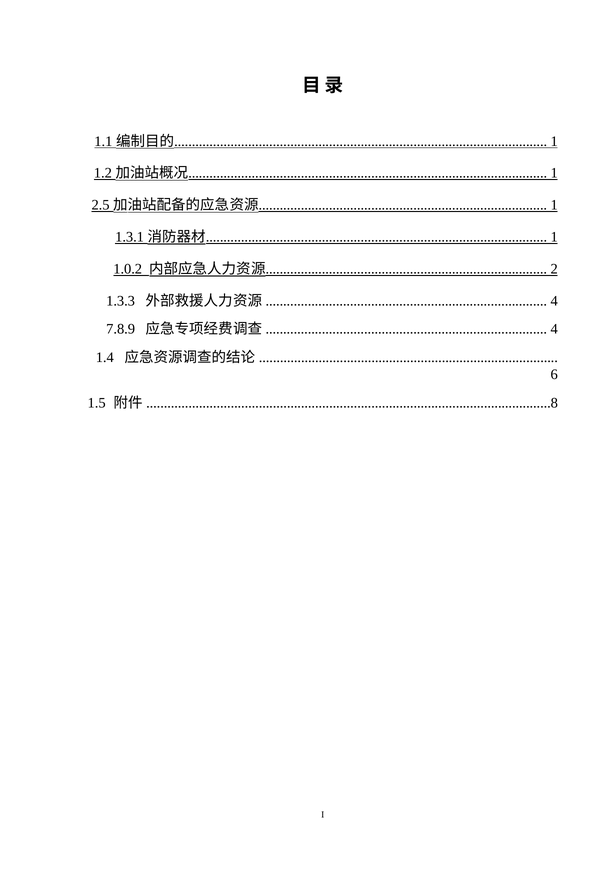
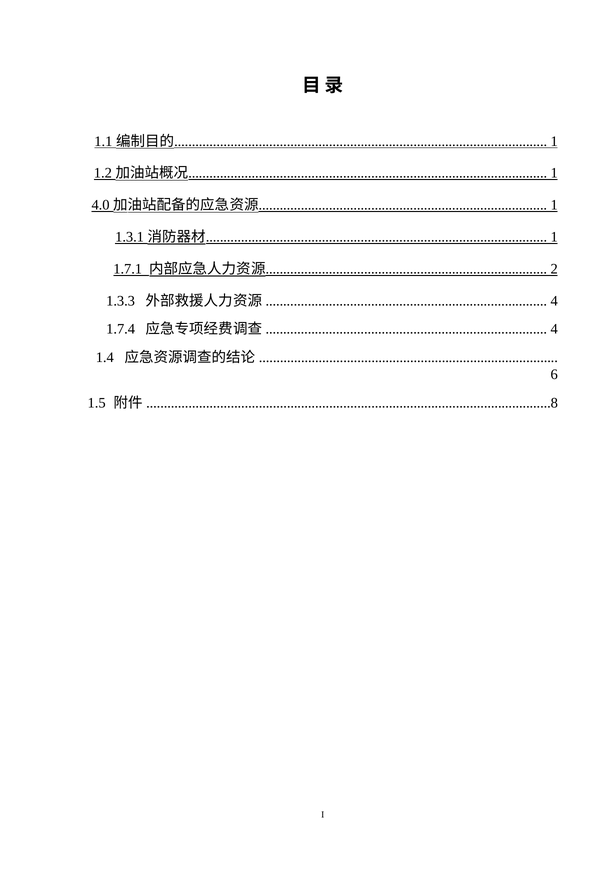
2.5: 2.5 -> 4.0 (101, 205)
1.0.2: 1.0.2 -> 1.7.1 (128, 269)
7.8.9: 7.8.9 -> 1.7.4 (121, 329)
